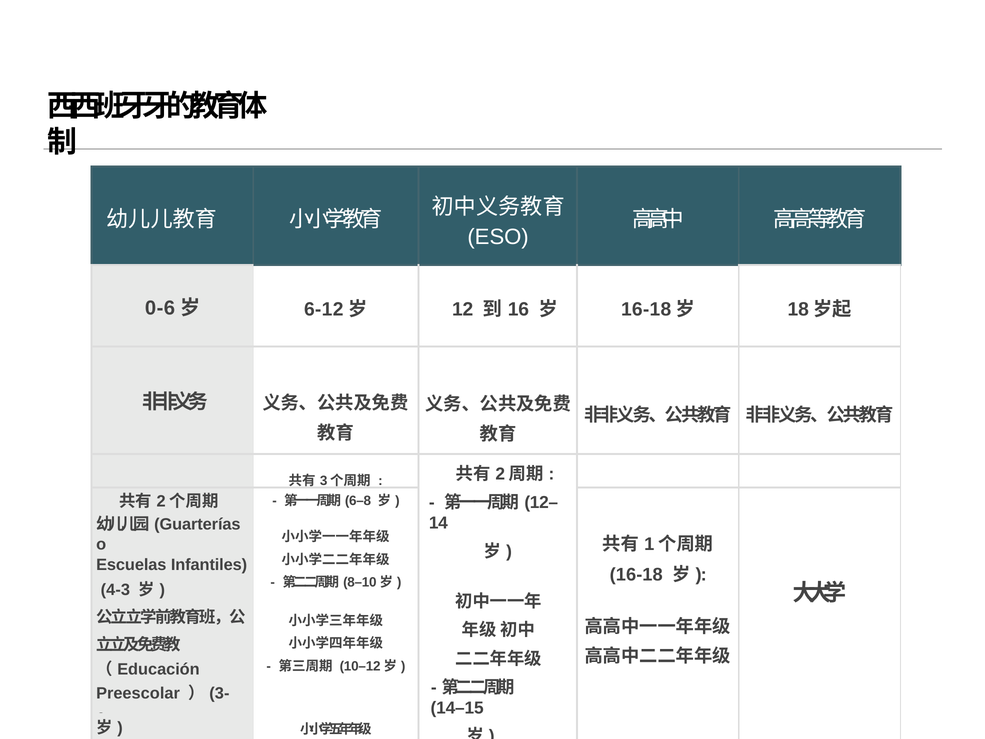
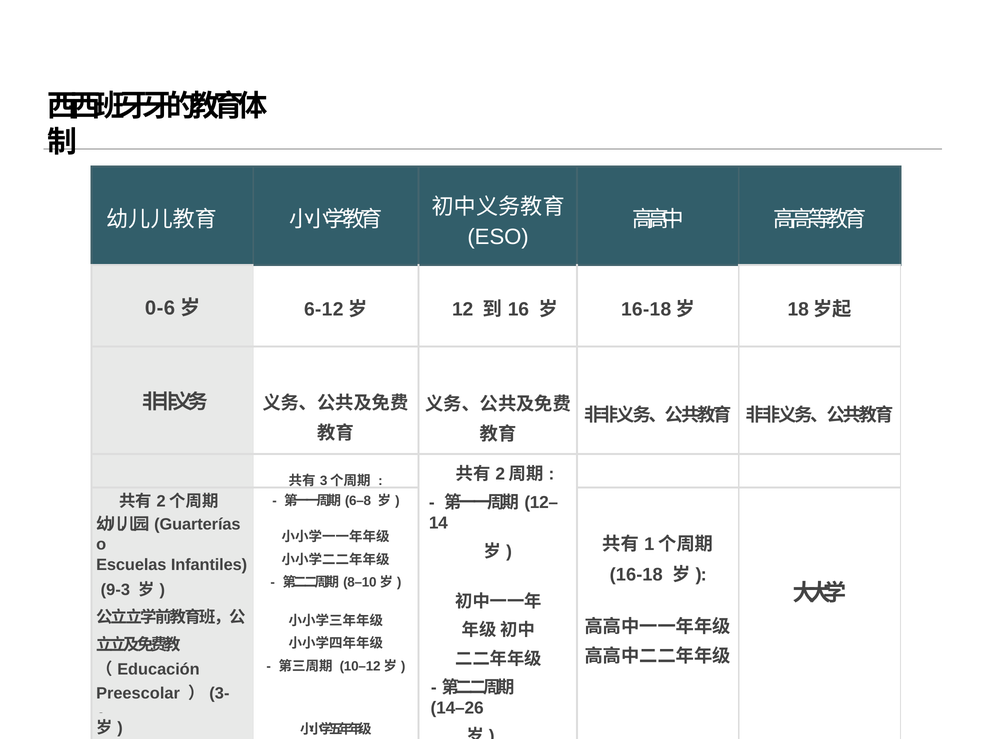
4-3: 4-3 -> 9-3 (115, 590)
14–15: 14–15 -> 14–26 (457, 708)
